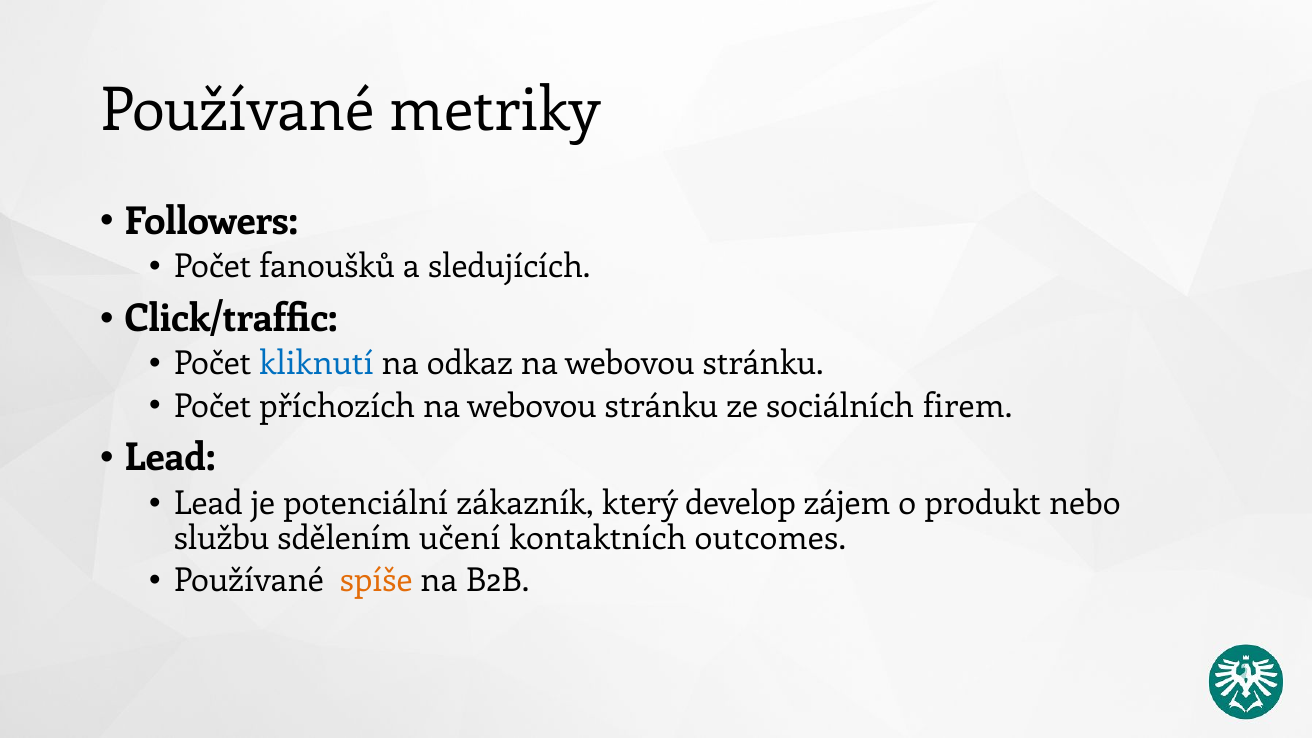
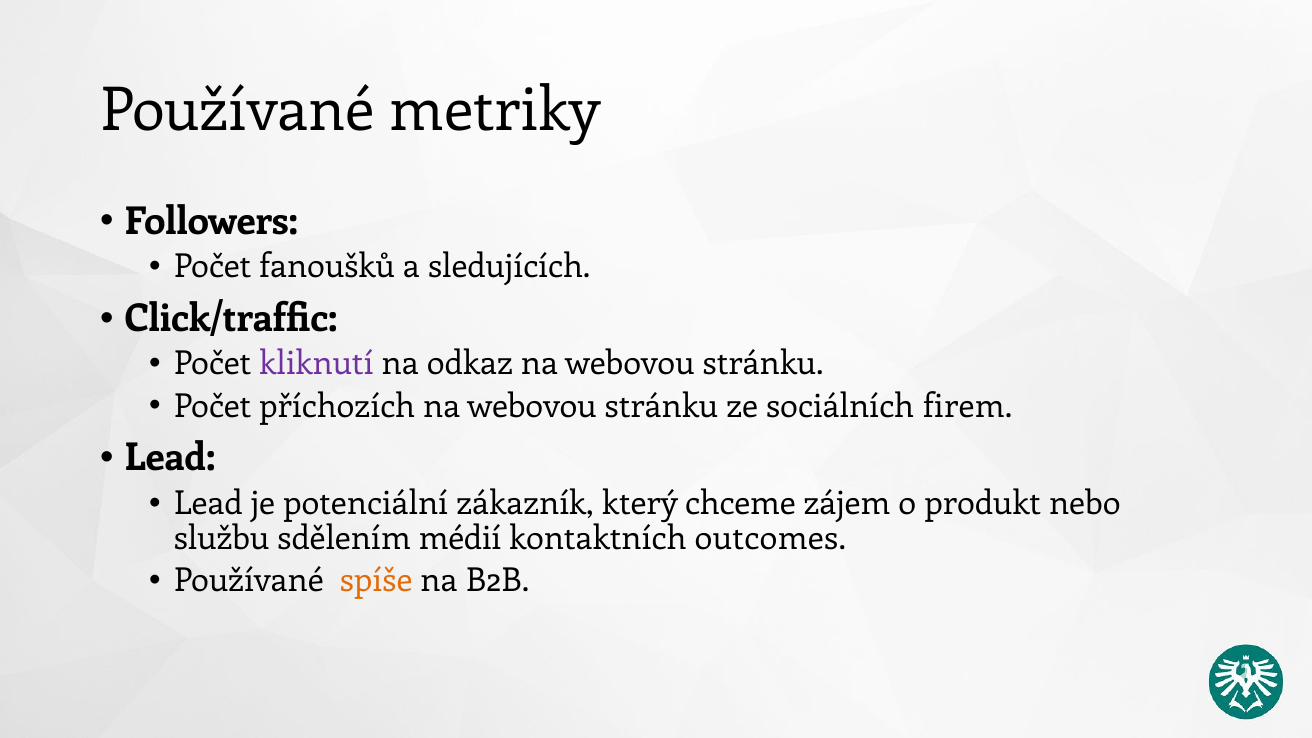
kliknutí colour: blue -> purple (316, 364)
develop: develop -> chceme (740, 504)
učení: učení -> médií (460, 539)
